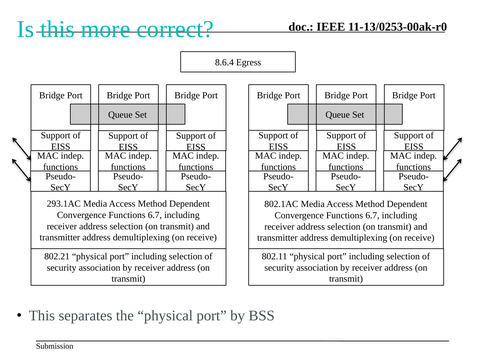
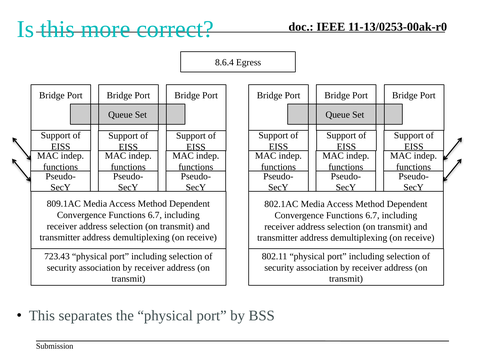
293.1AC: 293.1AC -> 809.1AC (64, 204)
802.21: 802.21 -> 723.43 (57, 256)
